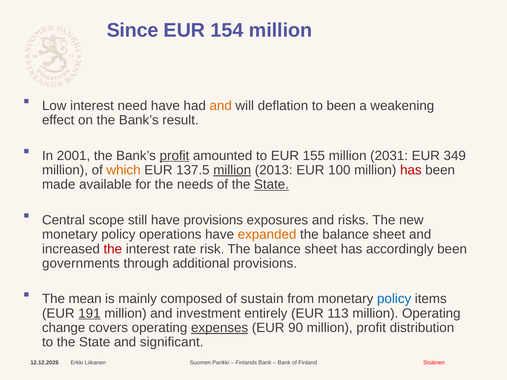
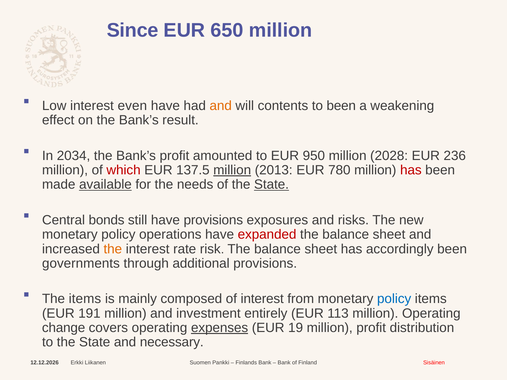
154: 154 -> 650 (227, 30)
need: need -> even (132, 106)
deflation: deflation -> contents (283, 106)
2001: 2001 -> 2034 (74, 156)
profit underline: present -> none (174, 156)
155: 155 -> 950 (314, 156)
2031: 2031 -> 2028 (389, 156)
349: 349 -> 236 (455, 156)
which colour: orange -> red (124, 170)
100: 100 -> 780 (339, 170)
available underline: none -> present (105, 185)
scope: scope -> bonds (107, 220)
expanded colour: orange -> red (267, 235)
the colour: red -> orange (113, 249)
The mean: mean -> items (85, 299)
of sustain: sustain -> interest (262, 299)
191 underline: present -> none (89, 314)
90: 90 -> 19 (296, 328)
significant: significant -> necessary (172, 342)
